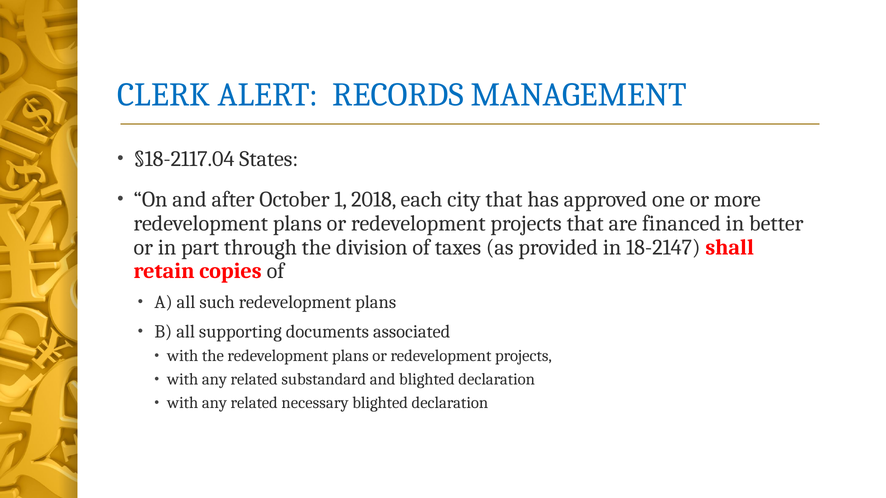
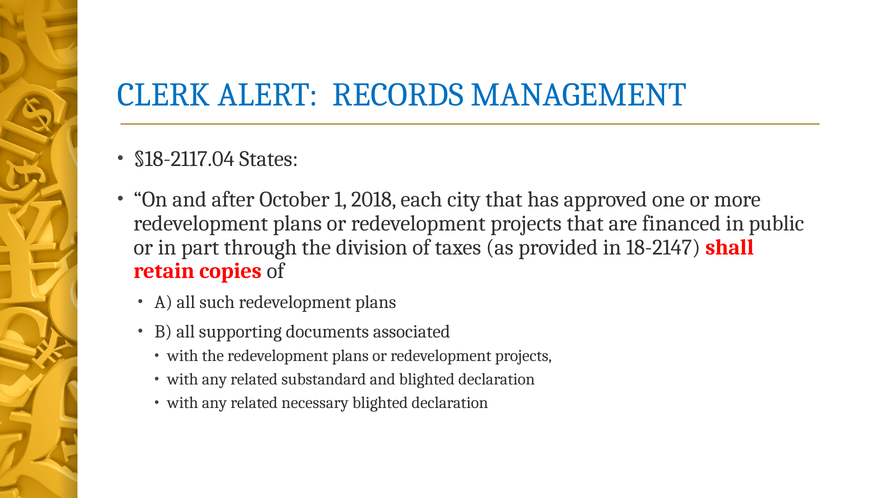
better: better -> public (776, 224)
